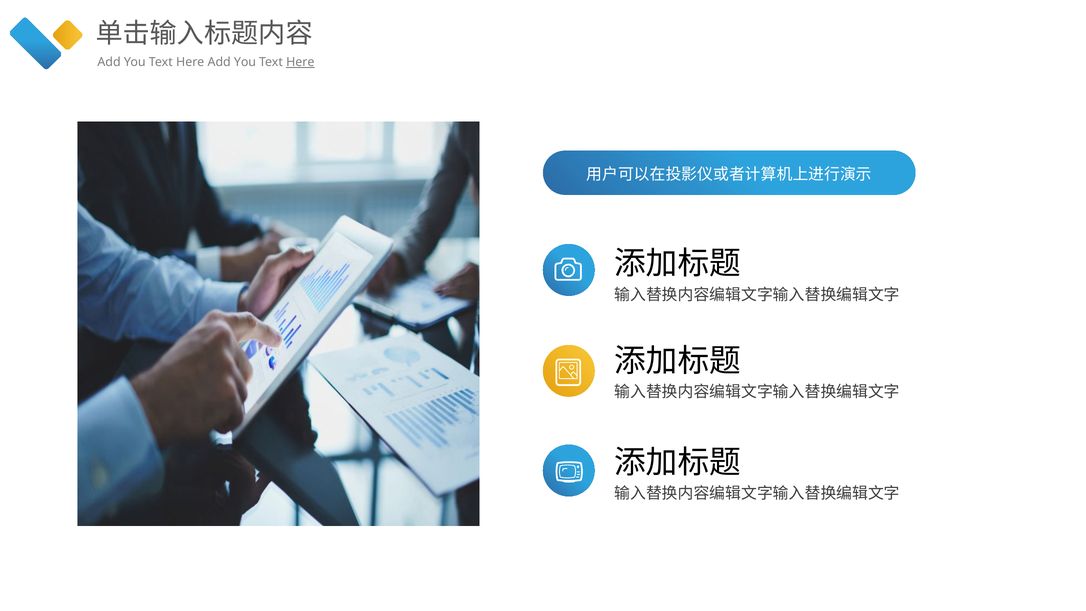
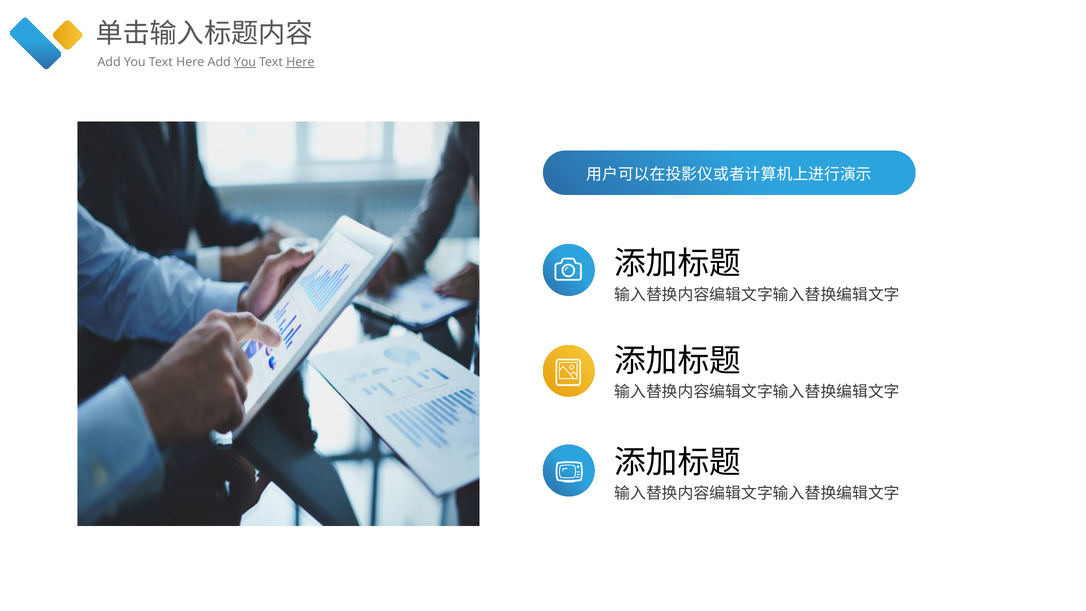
You underline: none -> present (245, 62)
